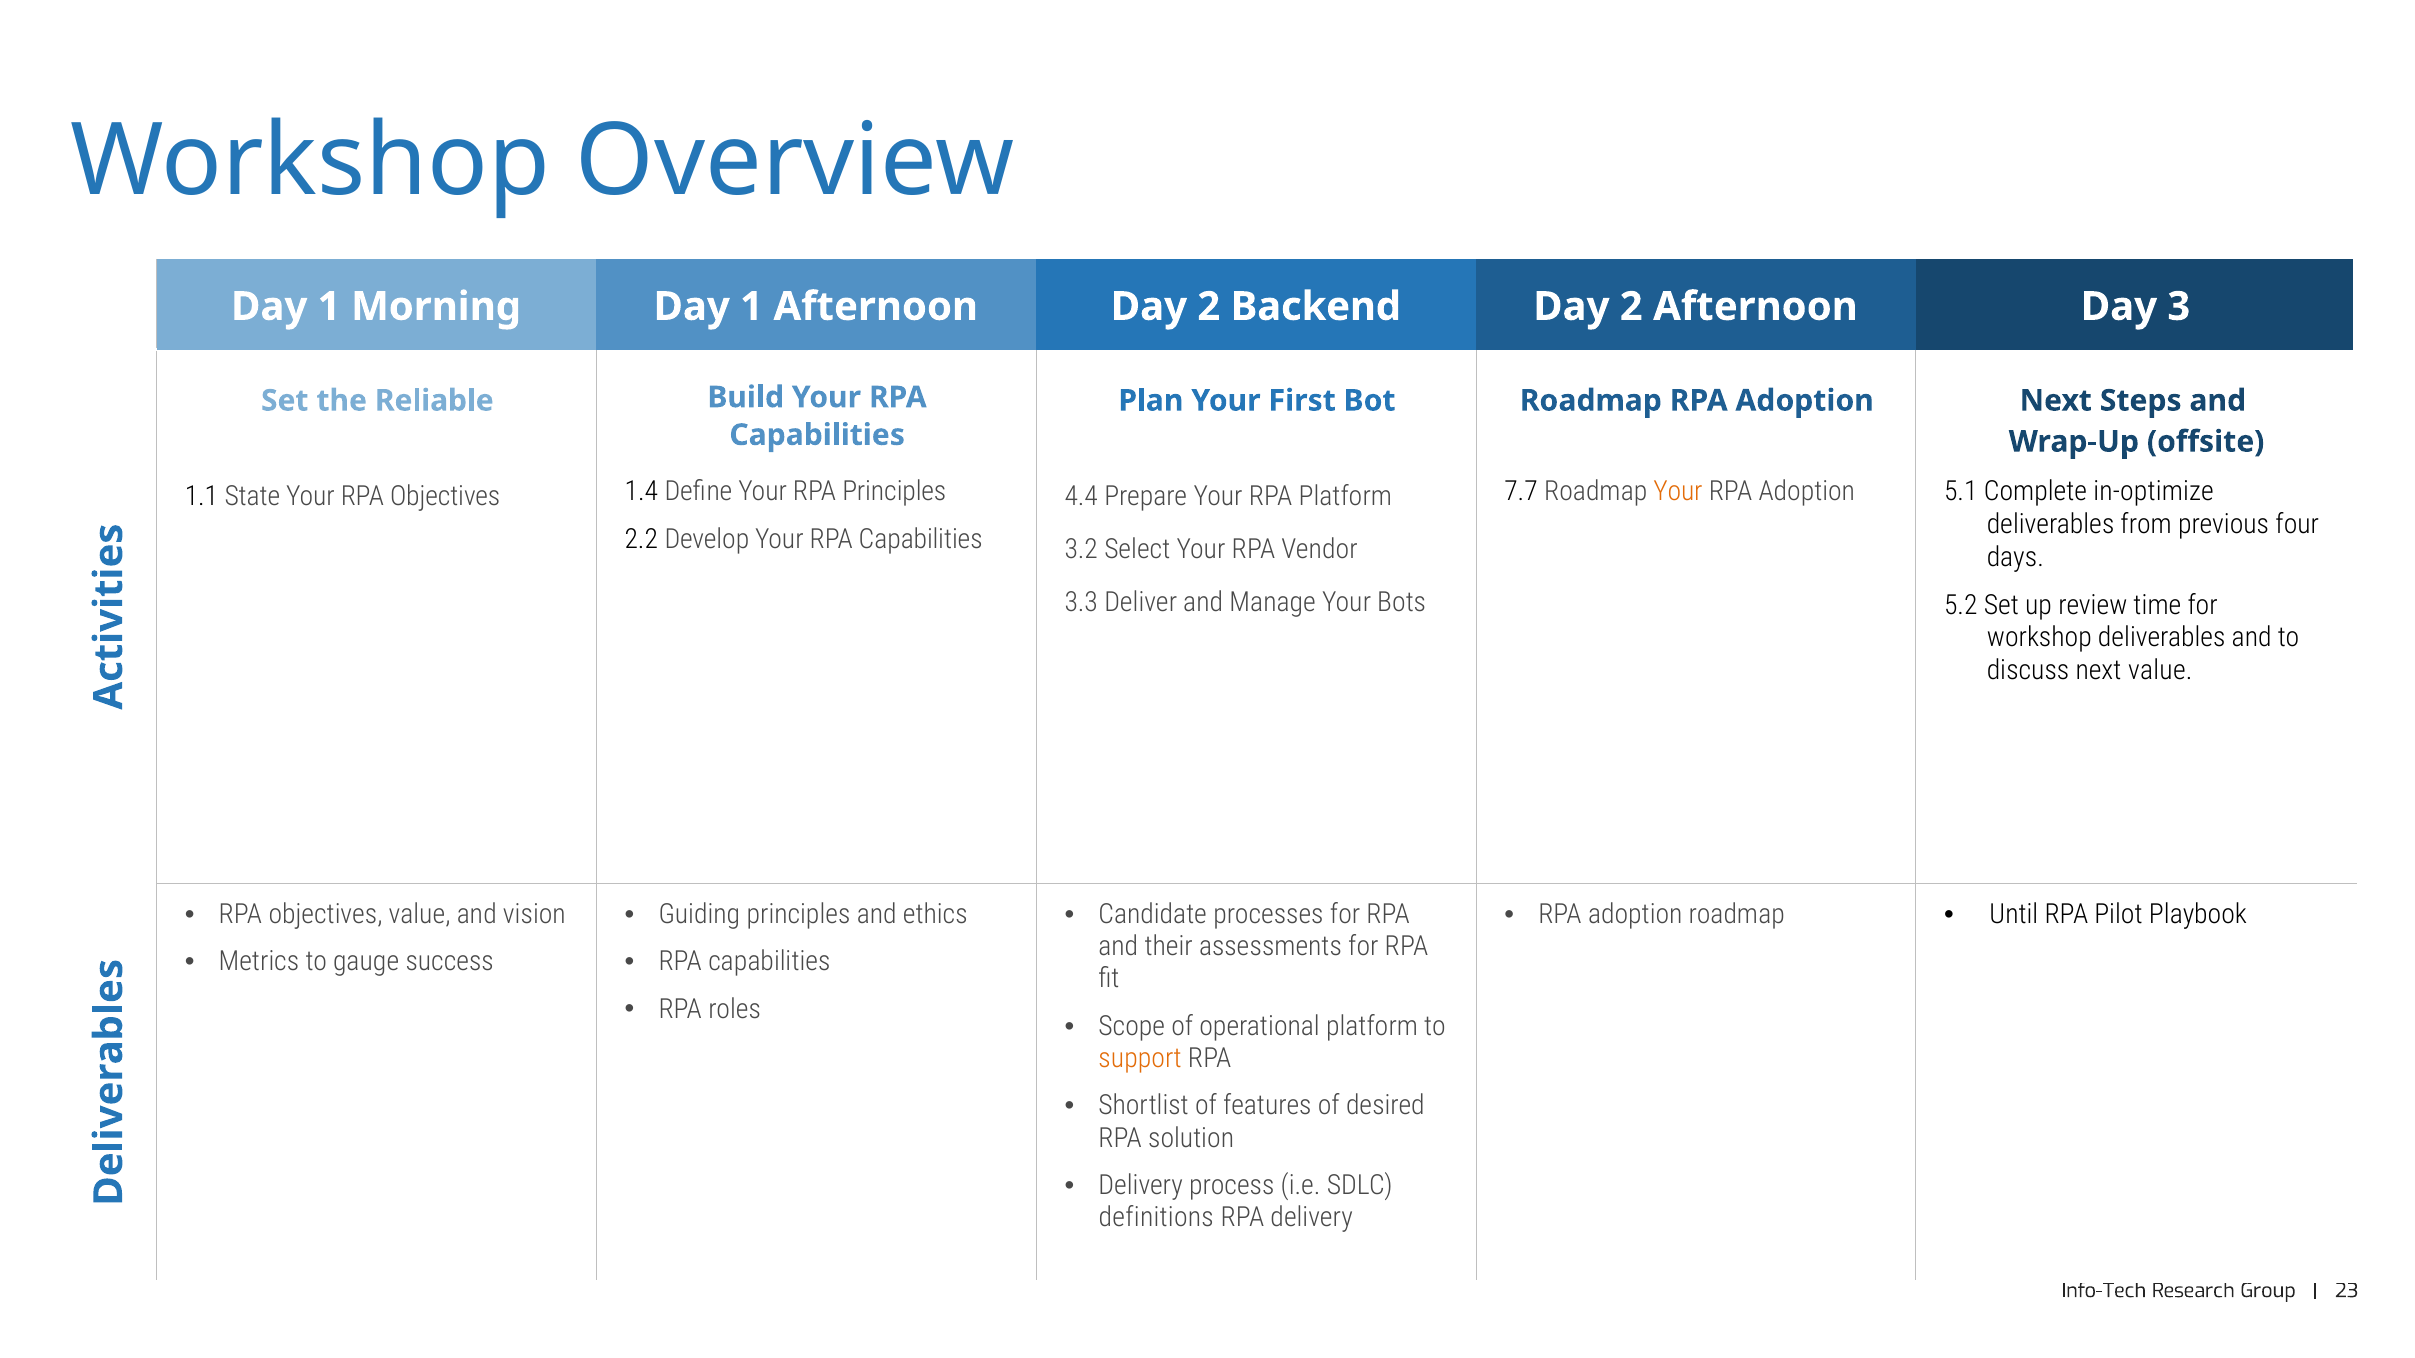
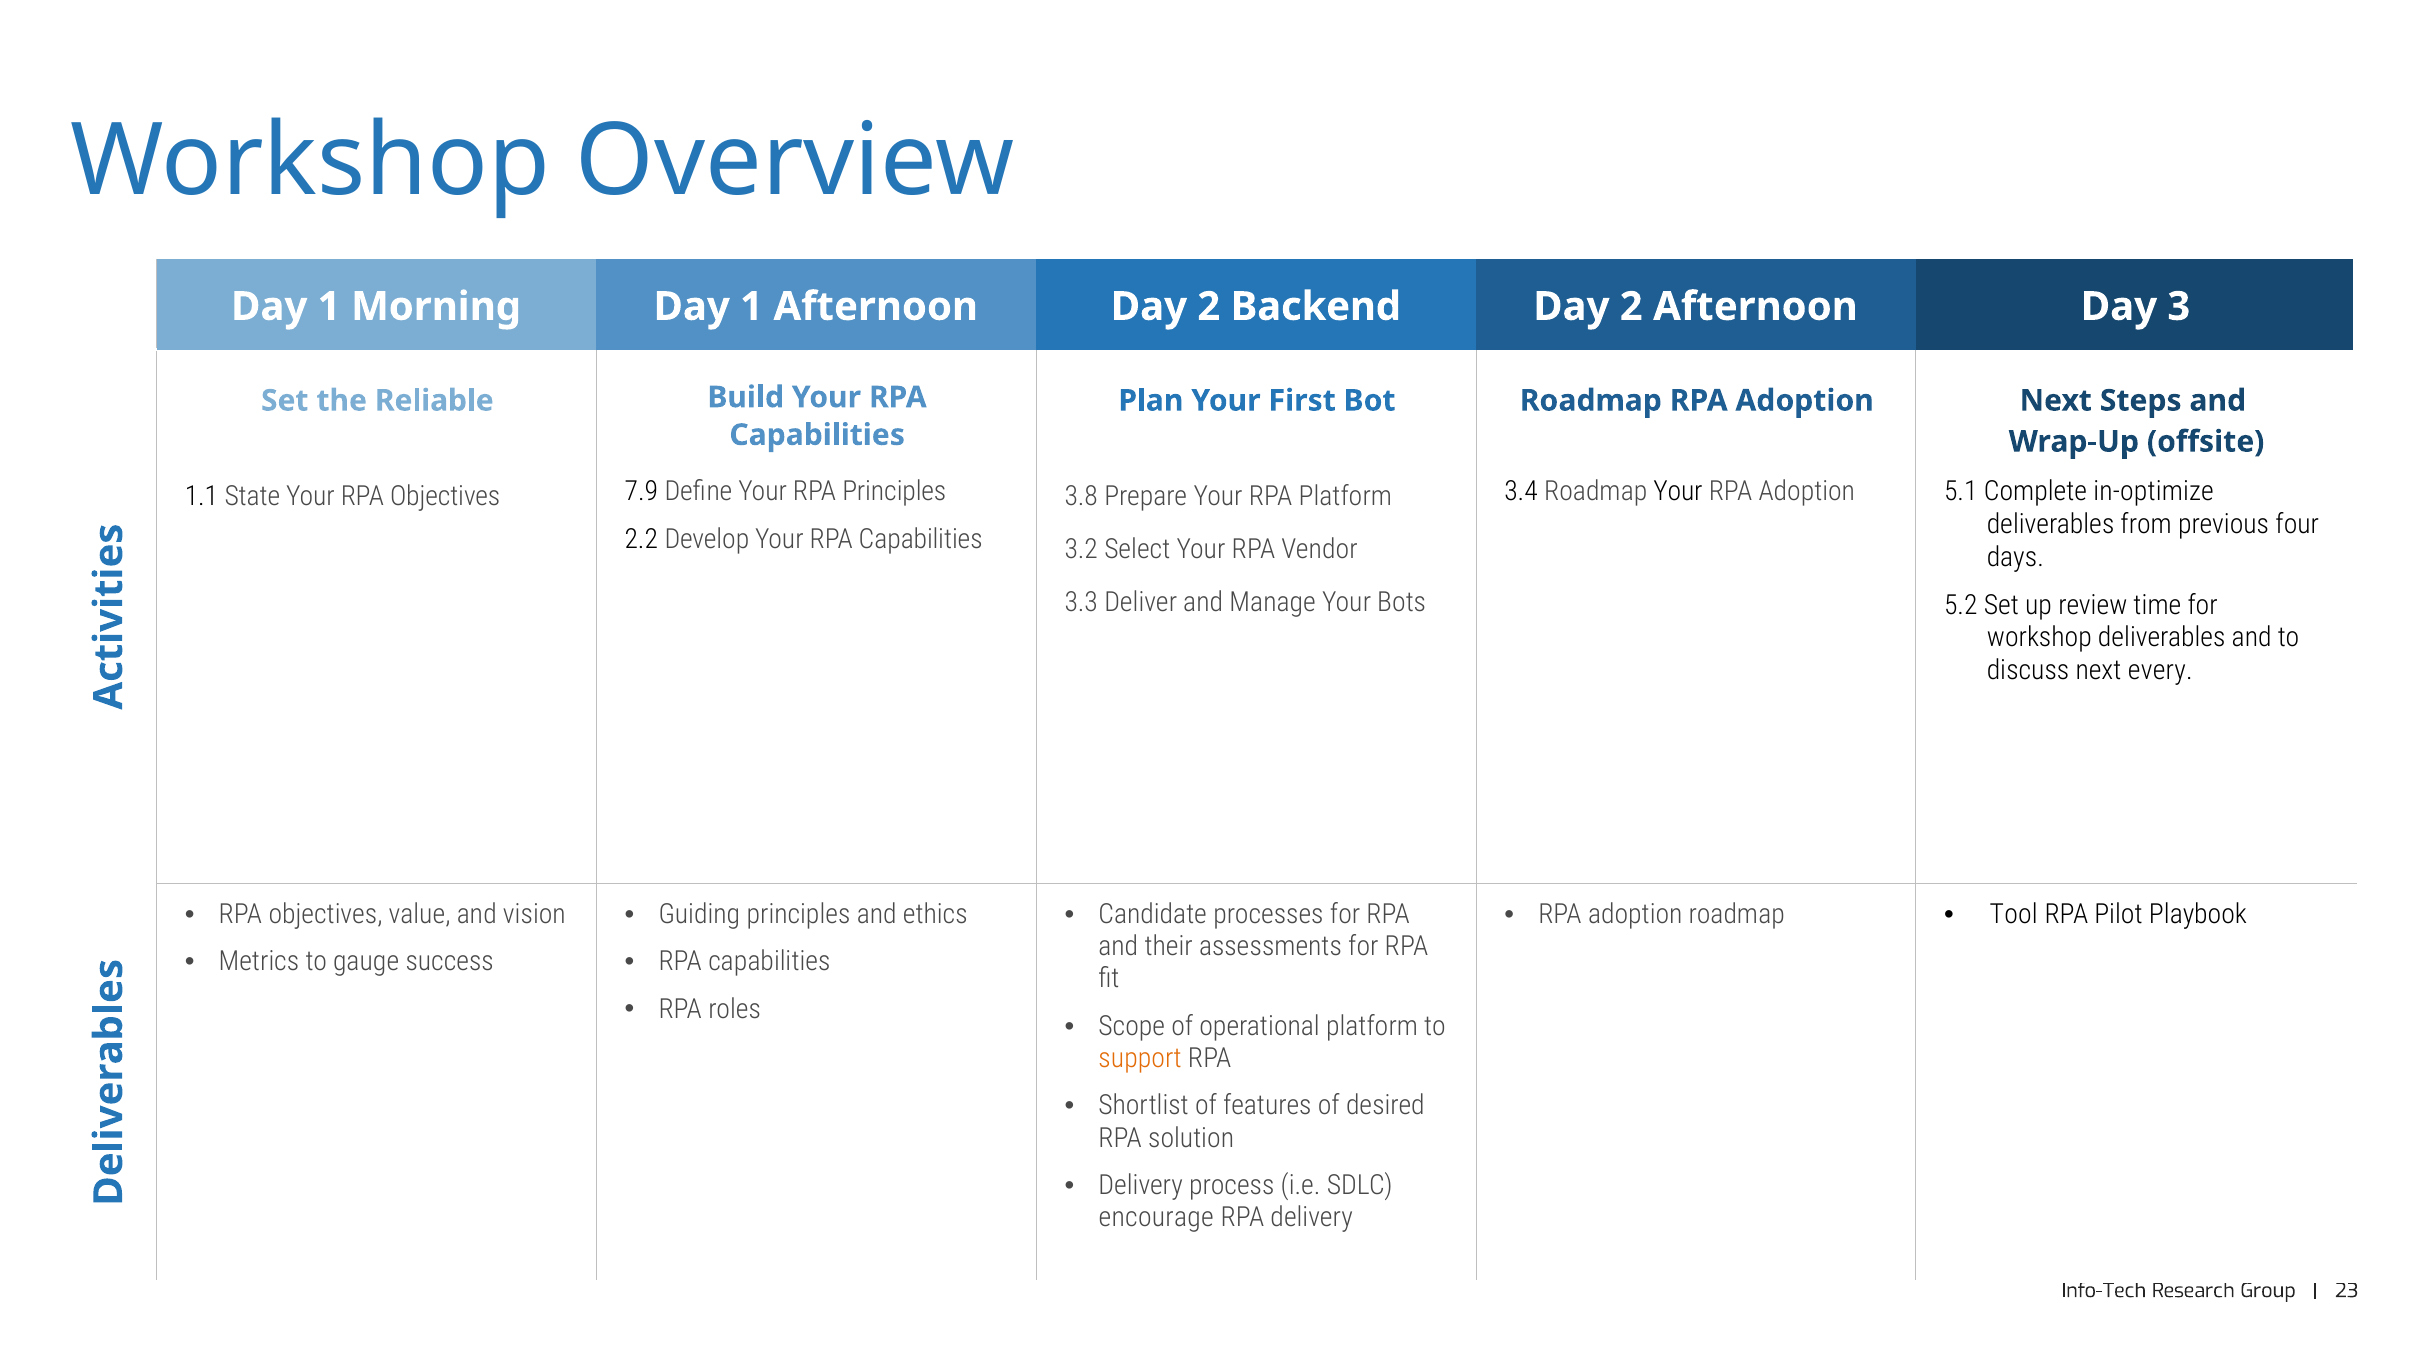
7.7: 7.7 -> 3.4 (1521, 492)
Your colour: orange -> black (1678, 492)
1.4: 1.4 -> 7.9 (641, 492)
4.4: 4.4 -> 3.8 (1081, 497)
next value: value -> every (2160, 671)
Until: Until -> Tool (2014, 915)
definitions: definitions -> encourage (1156, 1218)
